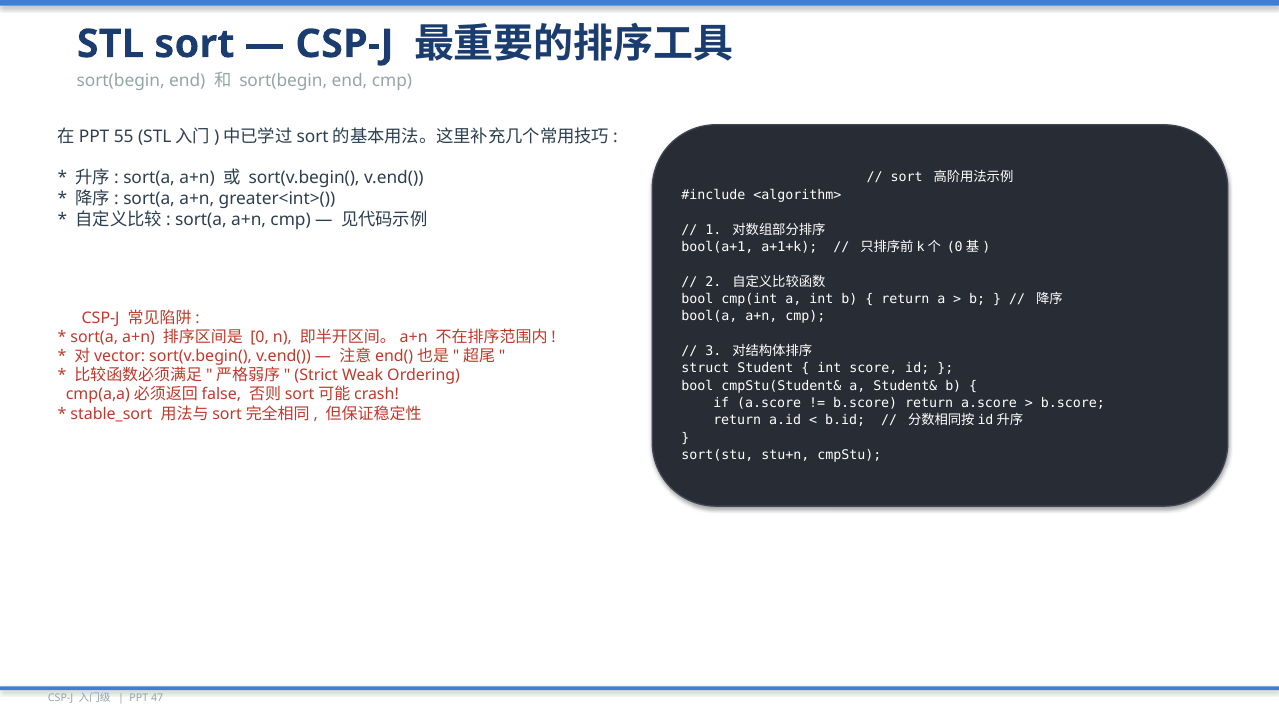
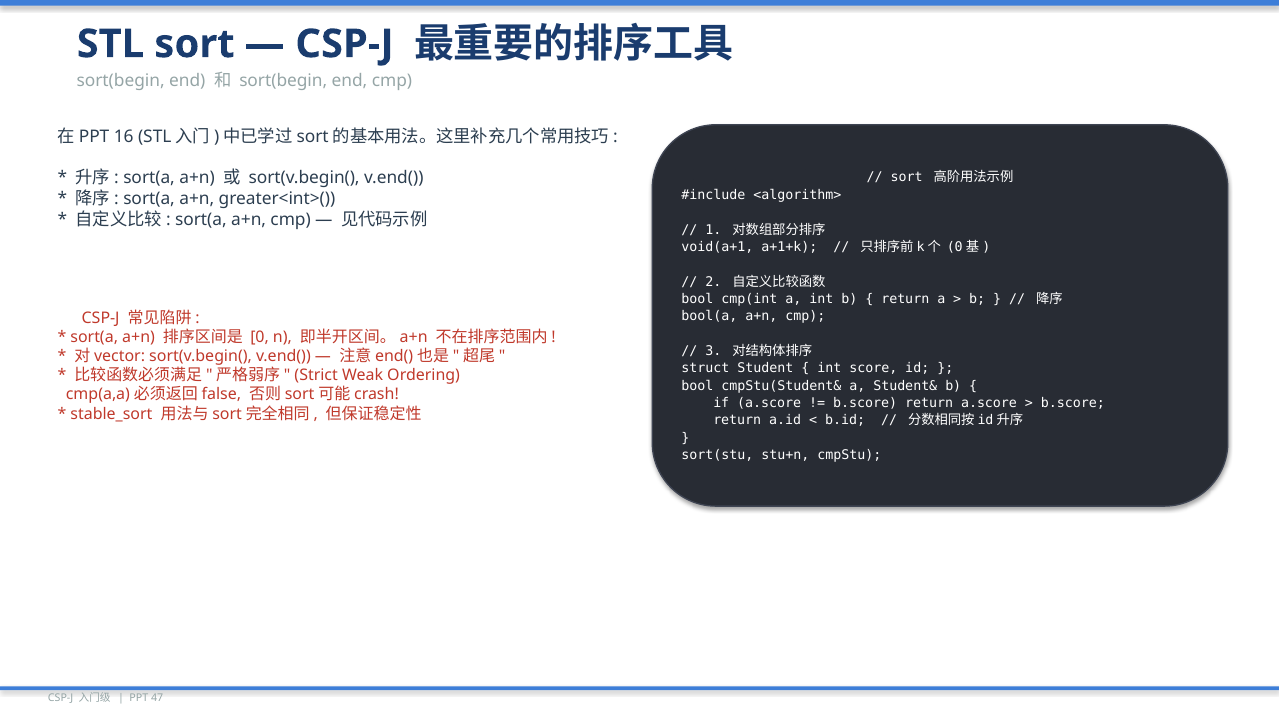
55: 55 -> 16 (124, 136)
bool(a+1: bool(a+1 -> void(a+1 (717, 247)
